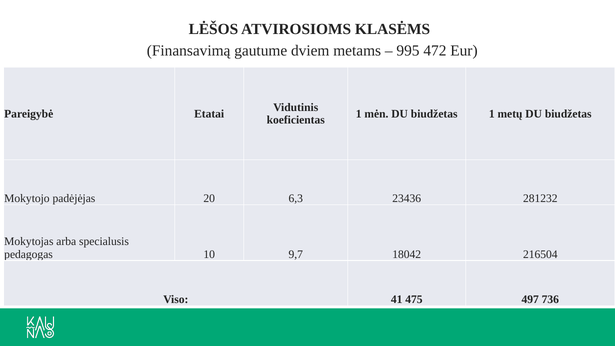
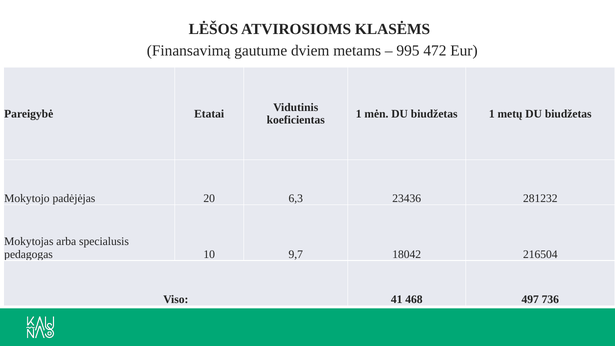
475: 475 -> 468 (414, 299)
